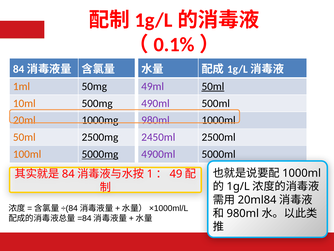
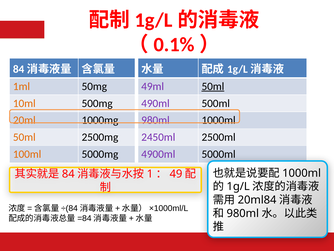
5000mg underline: present -> none (100, 154)
